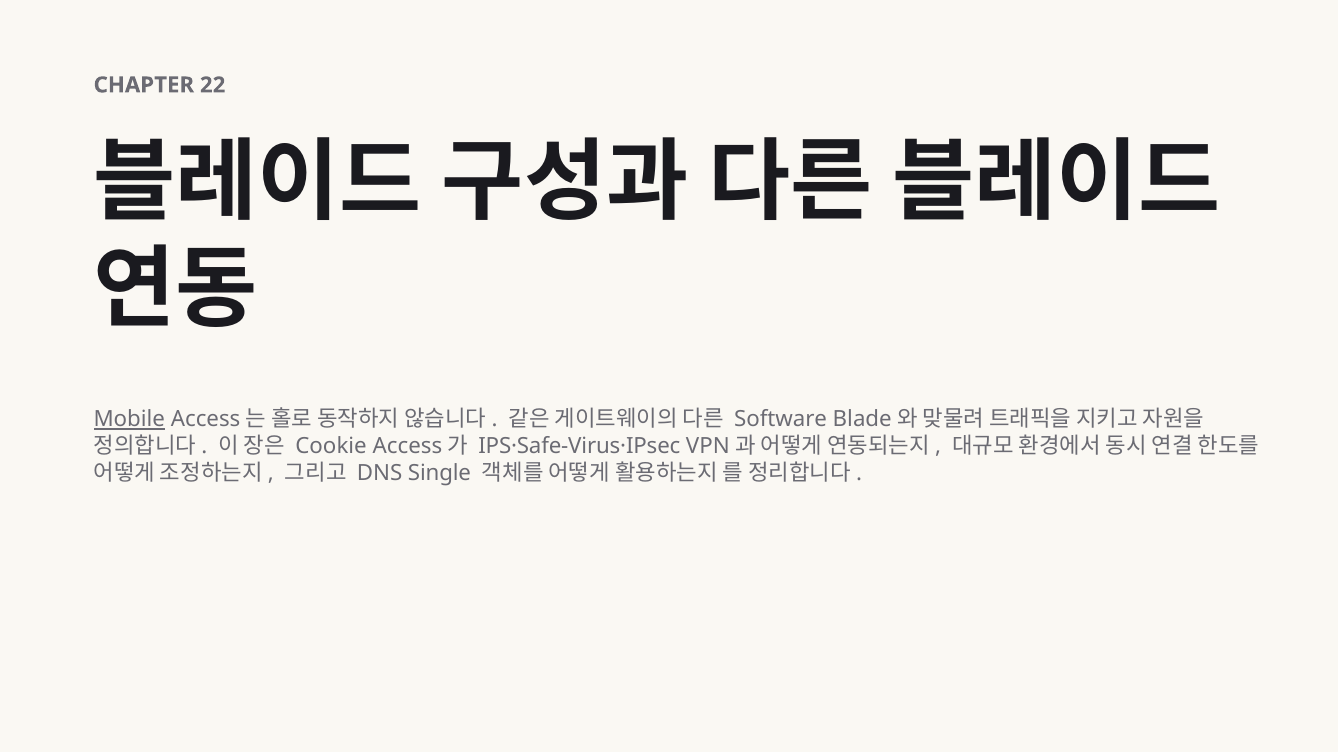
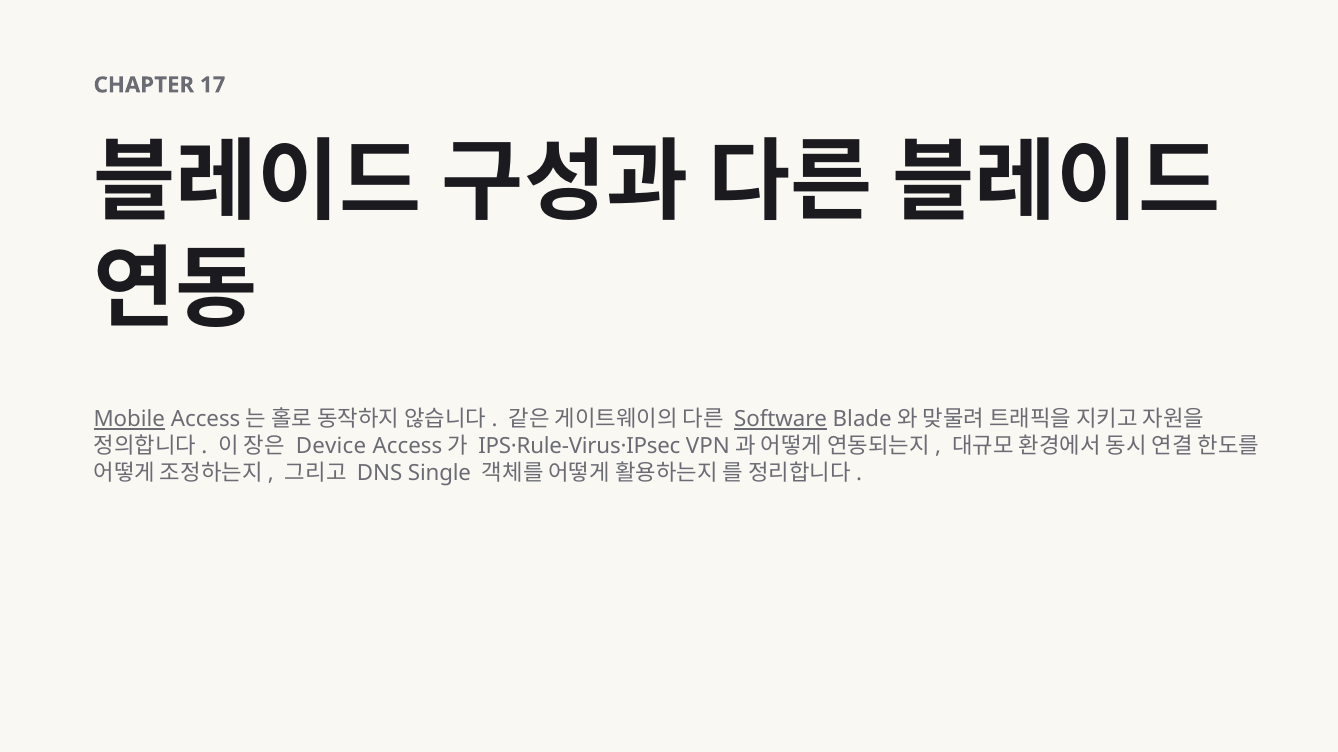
22: 22 -> 17 (213, 85)
Software underline: none -> present (781, 420)
Cookie: Cookie -> Device (331, 446)
IPS·Safe-Virus·IPsec: IPS·Safe-Virus·IPsec -> IPS·Rule-Virus·IPsec (579, 446)
